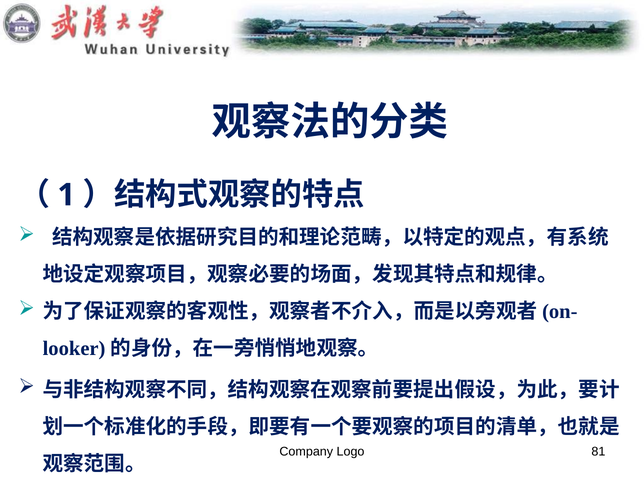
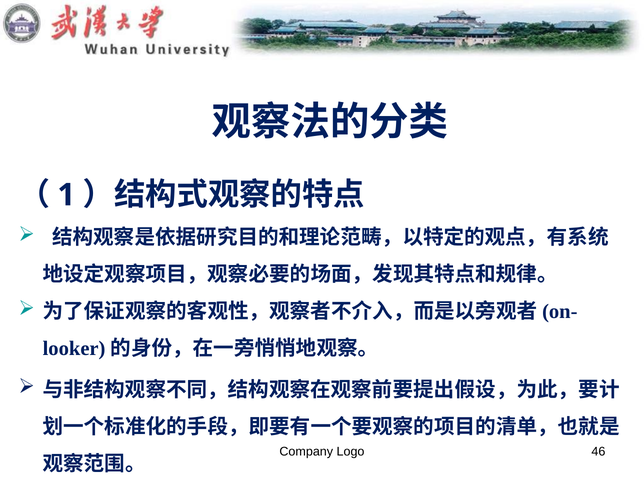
81: 81 -> 46 (598, 451)
